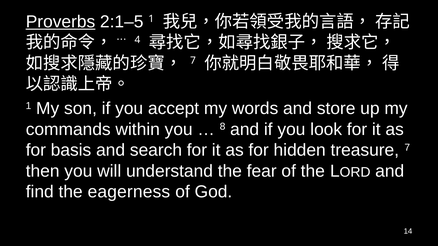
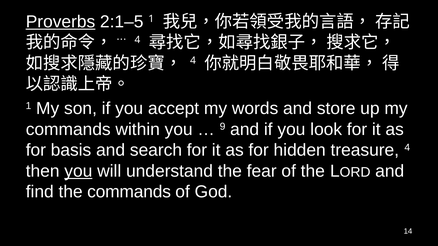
7: 7 -> 4 (193, 61)
8: 8 -> 9 (223, 127)
treasure 7: 7 -> 4 (407, 148)
you underline: none -> present (78, 171)
the eagerness: eagerness -> commands (129, 192)
